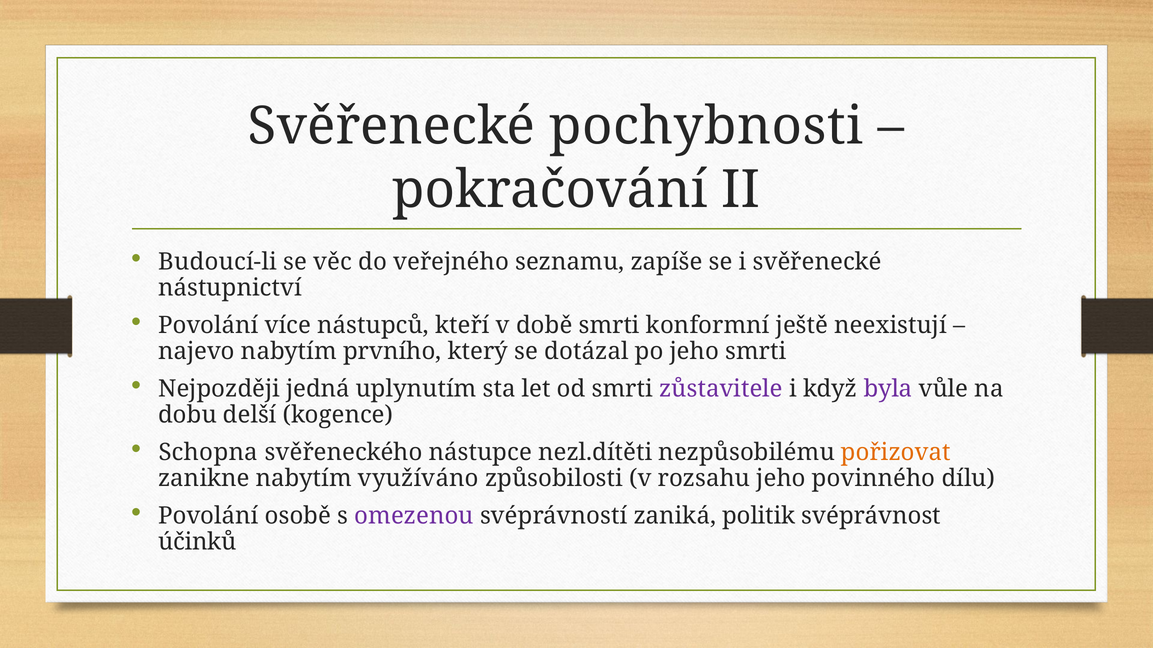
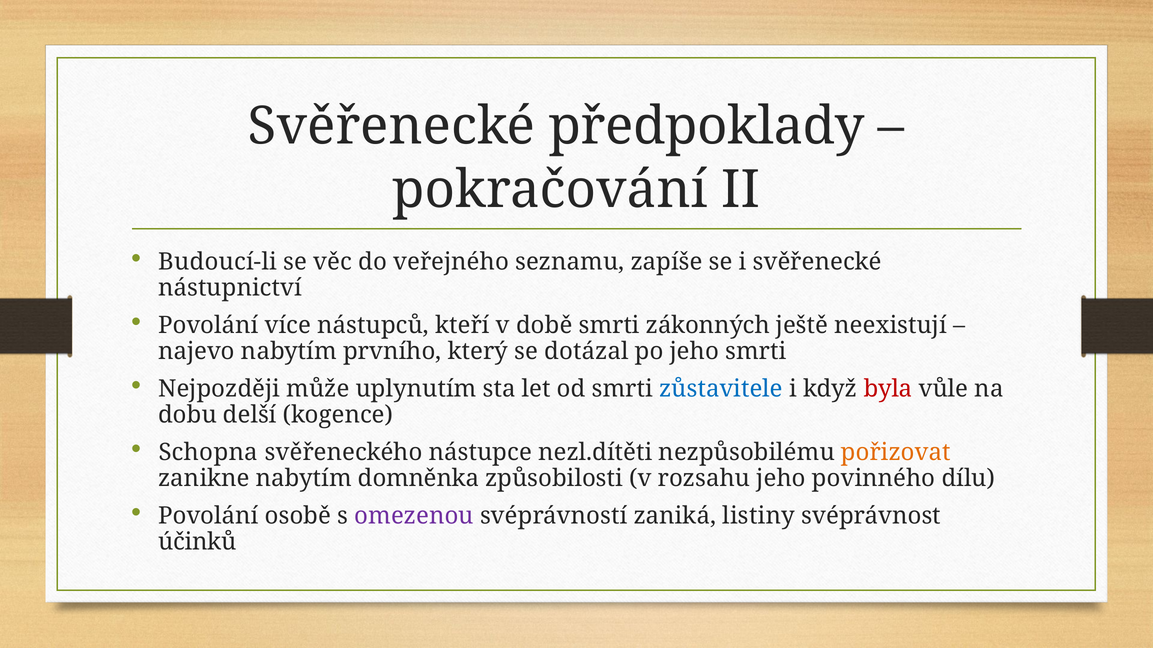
pochybnosti: pochybnosti -> předpoklady (707, 127)
konformní: konformní -> zákonných (708, 326)
jedná: jedná -> může (318, 389)
zůstavitele colour: purple -> blue (721, 389)
byla colour: purple -> red (888, 389)
využíváno: využíváno -> domněnka (419, 479)
politik: politik -> listiny (759, 516)
